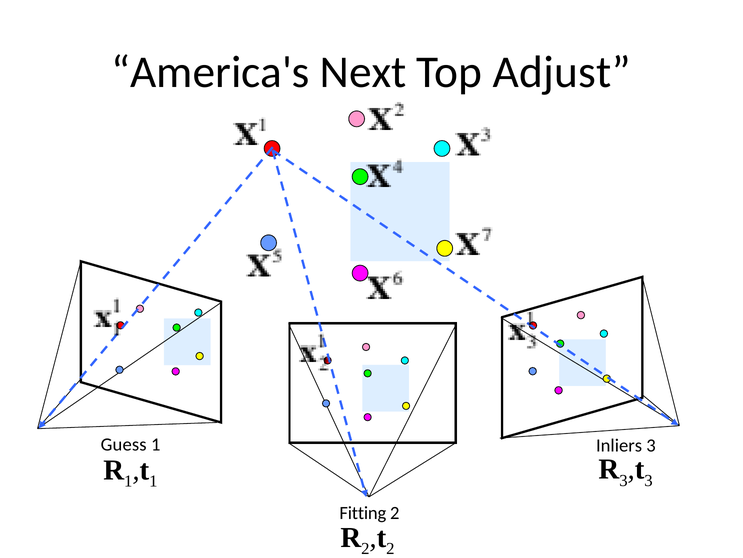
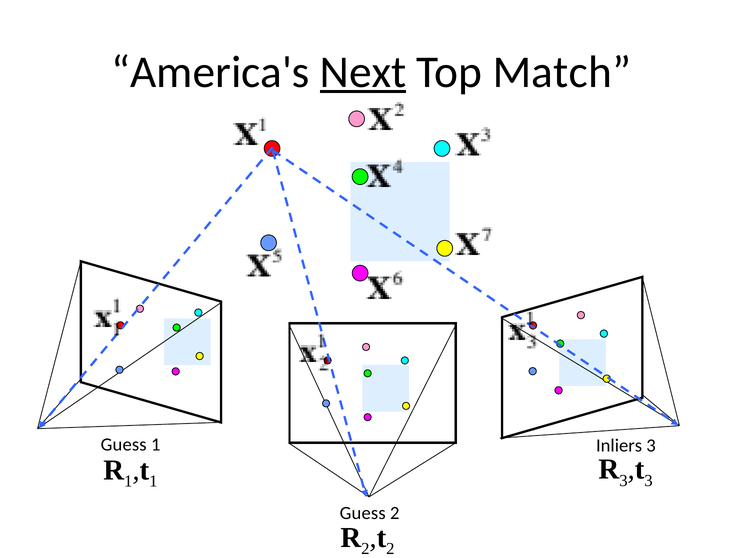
Next underline: none -> present (363, 72)
Adjust: Adjust -> Match (562, 72)
Fitting: Fitting -> Guess (363, 512)
